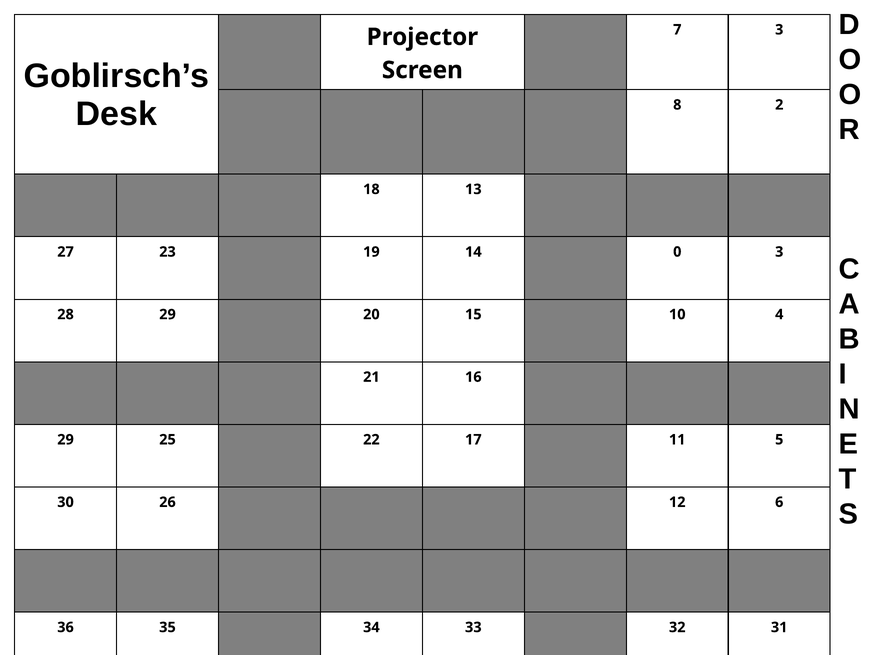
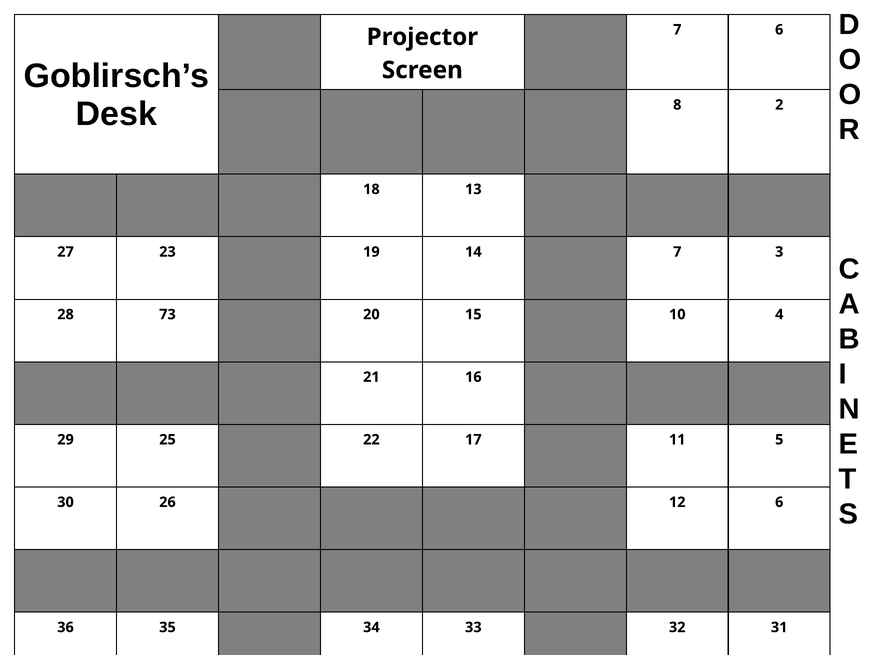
7 3: 3 -> 6 (779, 30)
14 0: 0 -> 7 (677, 252)
28 29: 29 -> 73 (167, 315)
